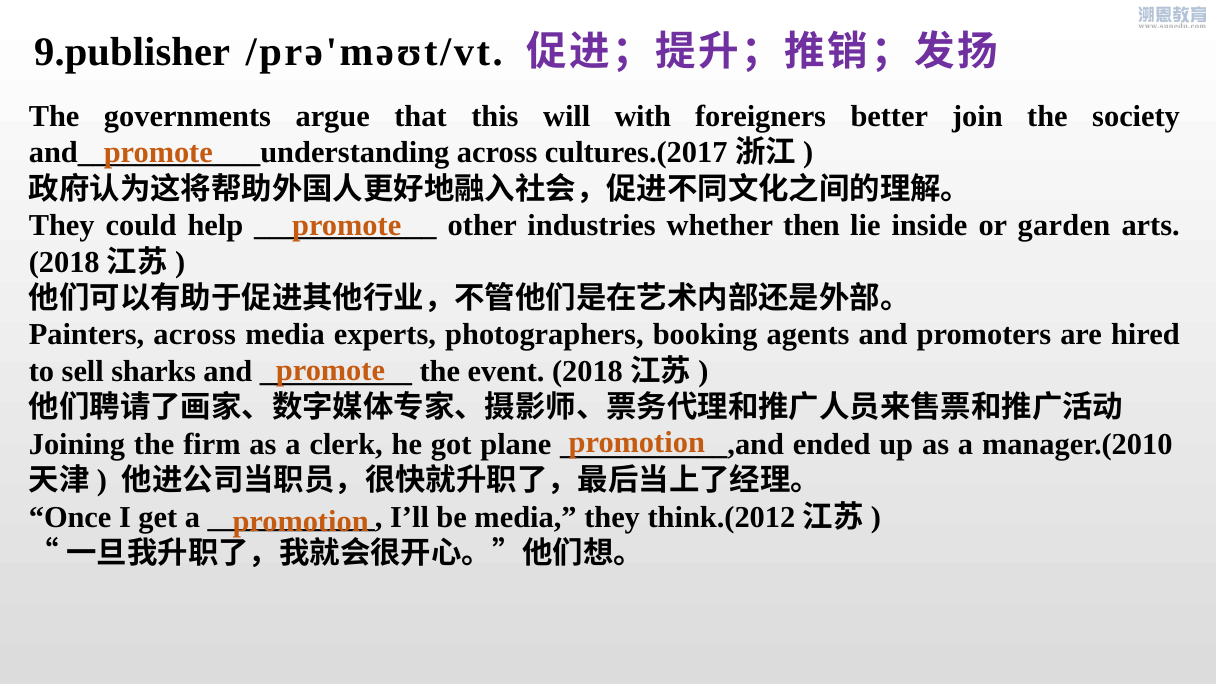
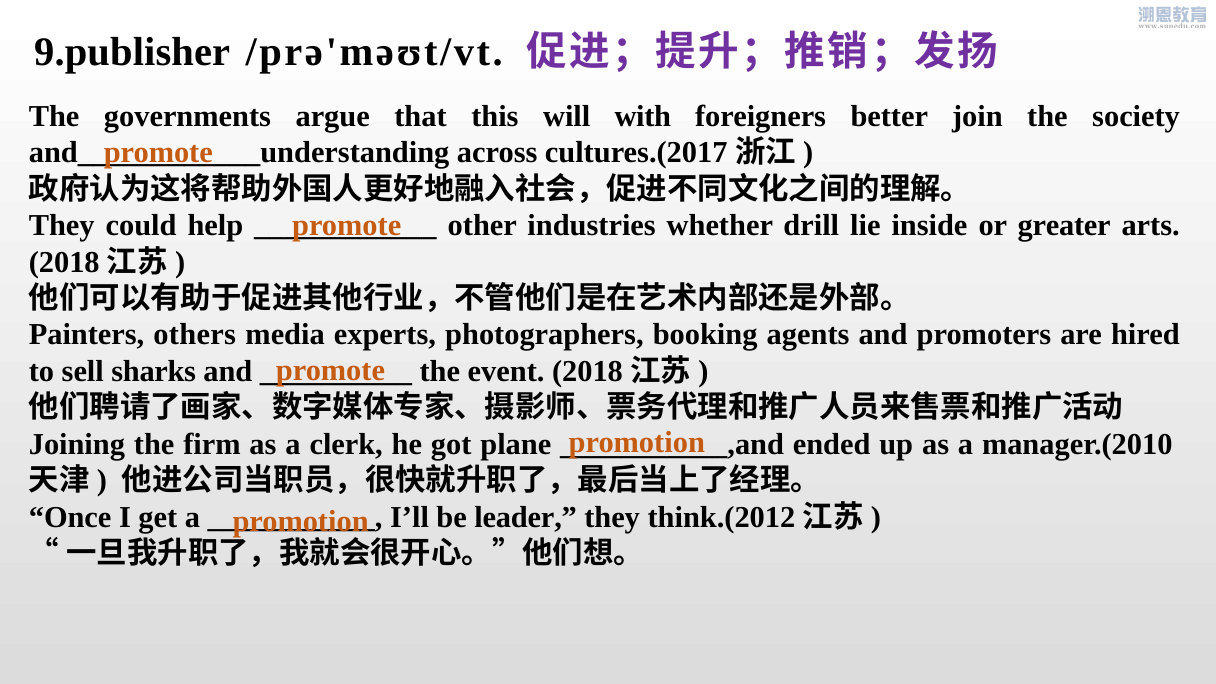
then: then -> drill (811, 226)
garden: garden -> greater (1064, 226)
Painters across: across -> others (195, 335)
be media: media -> leader (526, 517)
